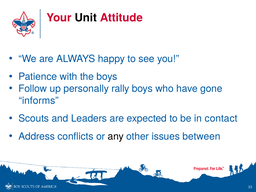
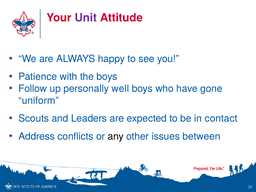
Unit colour: black -> purple (86, 18)
rally: rally -> well (120, 89)
informs: informs -> uniform (39, 101)
